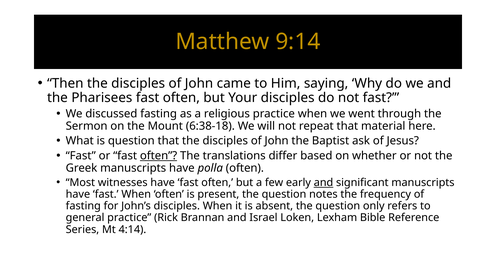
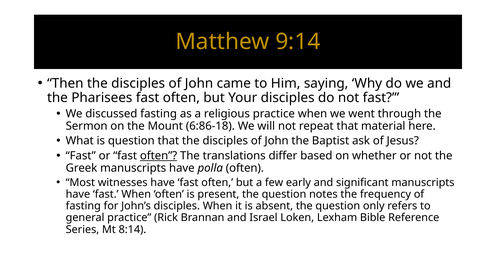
6:38-18: 6:38-18 -> 6:86-18 (210, 126)
and underline: present -> none (323, 183)
4:14: 4:14 -> 8:14 (132, 229)
